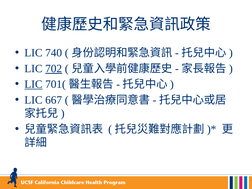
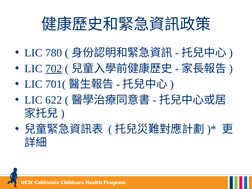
740: 740 -> 780 (54, 53)
LIC underline: present -> none (34, 84)
667: 667 -> 622 (54, 100)
